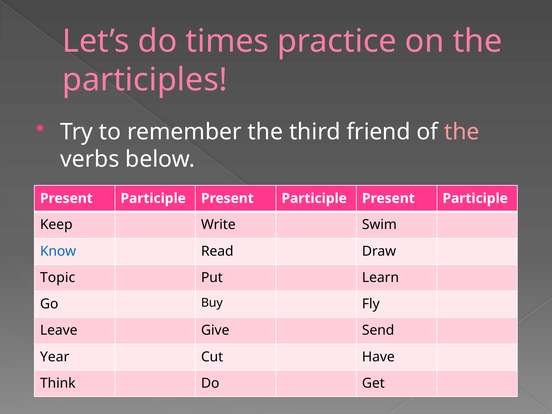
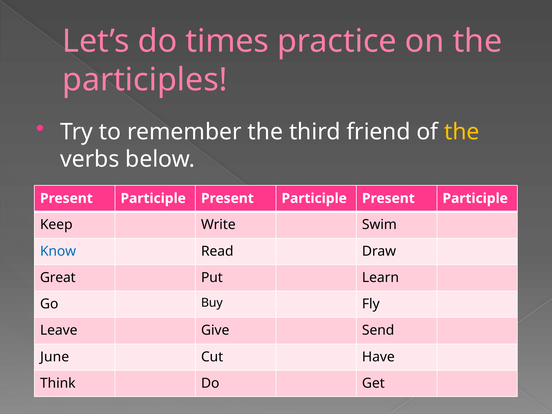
the colour: pink -> yellow (462, 132)
Topic: Topic -> Great (58, 278)
Year: Year -> June (55, 357)
